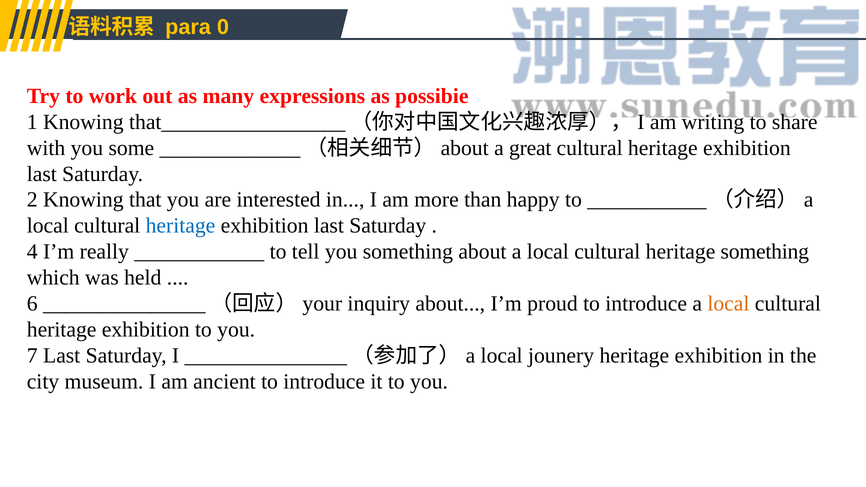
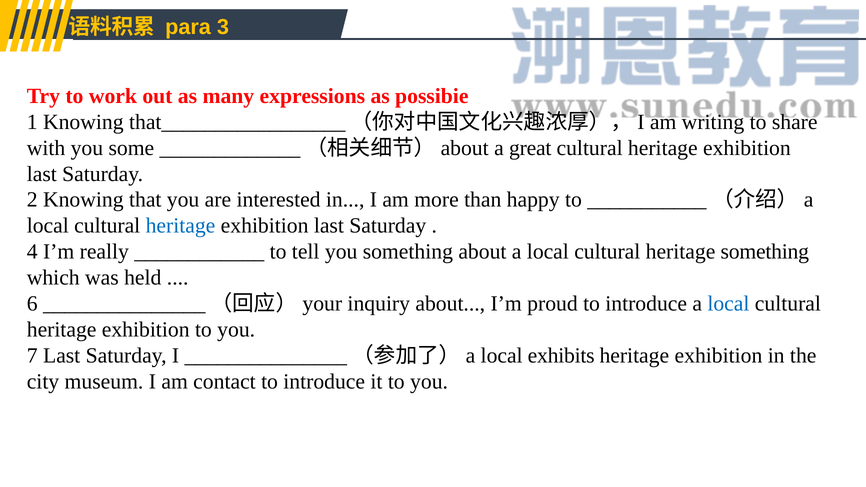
0: 0 -> 3 (223, 27)
local colour: orange -> blue (728, 304)
jounery: jounery -> exhibits (561, 356)
ancient: ancient -> contact (224, 382)
